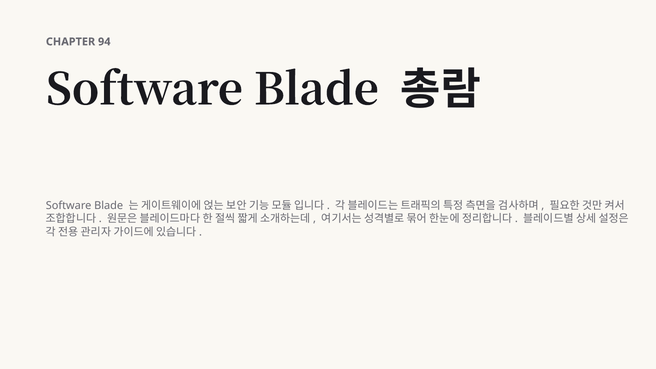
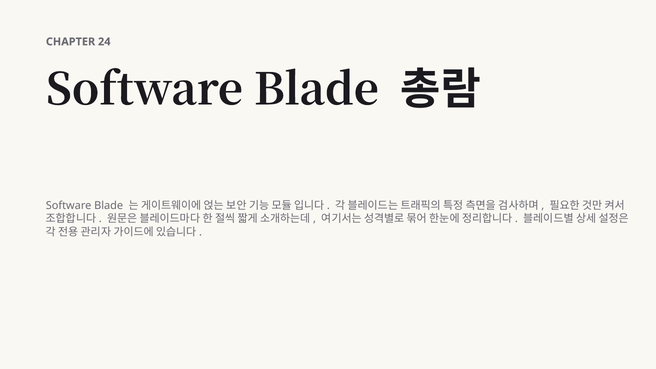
94: 94 -> 24 (104, 42)
